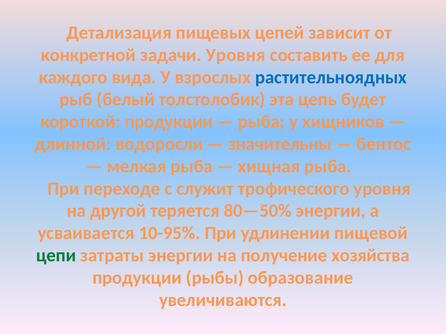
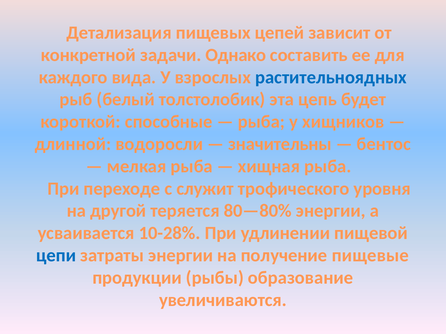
задачи Уровня: Уровня -> Однако (236, 55)
короткой продукции: продукции -> способные (169, 122)
80—50%: 80—50% -> 80—80% (258, 211)
10-95%: 10-95% -> 10-28% (170, 233)
цепи colour: green -> blue (56, 256)
хозяйства: хозяйства -> пищевые (370, 256)
